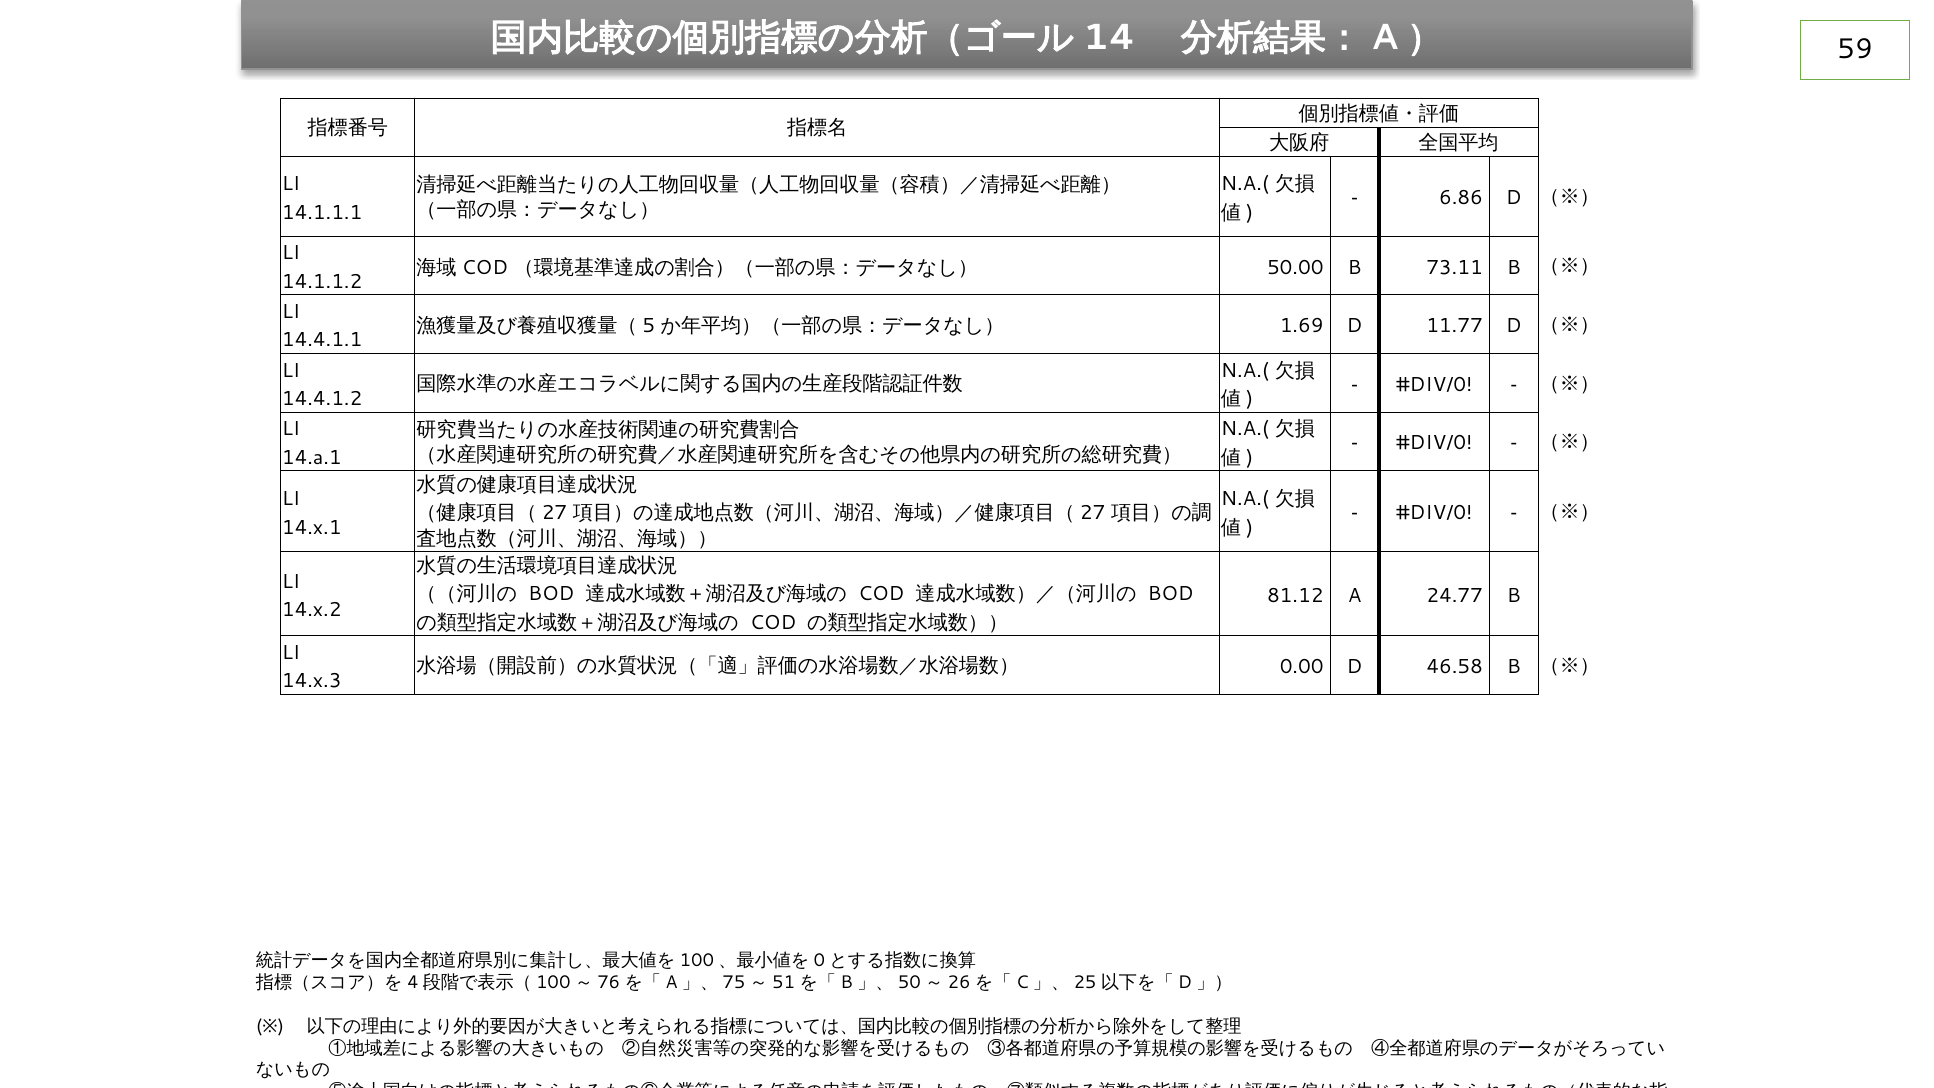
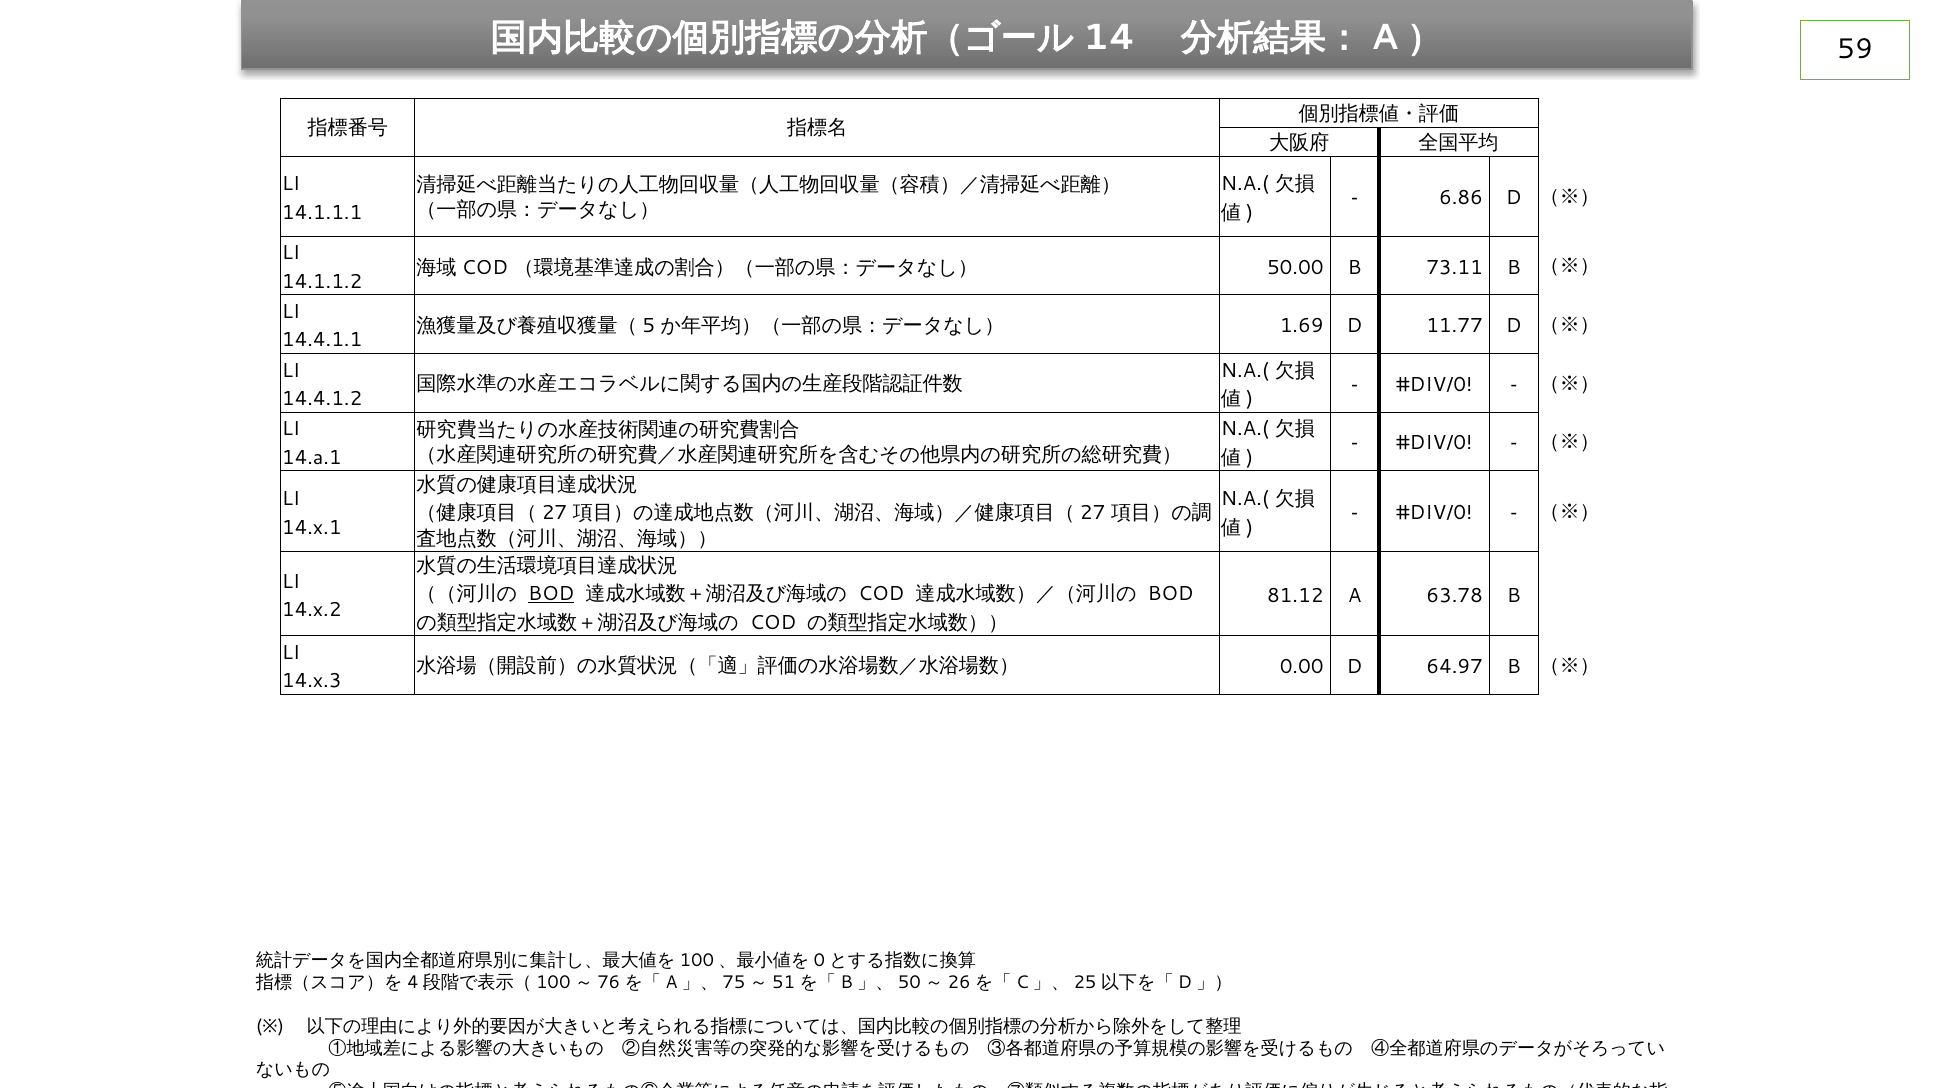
BOD underline: none -> present (551, 594)
24.77: 24.77 -> 63.78 (1455, 596)
46.58: 46.58 -> 64.97 (1455, 667)
